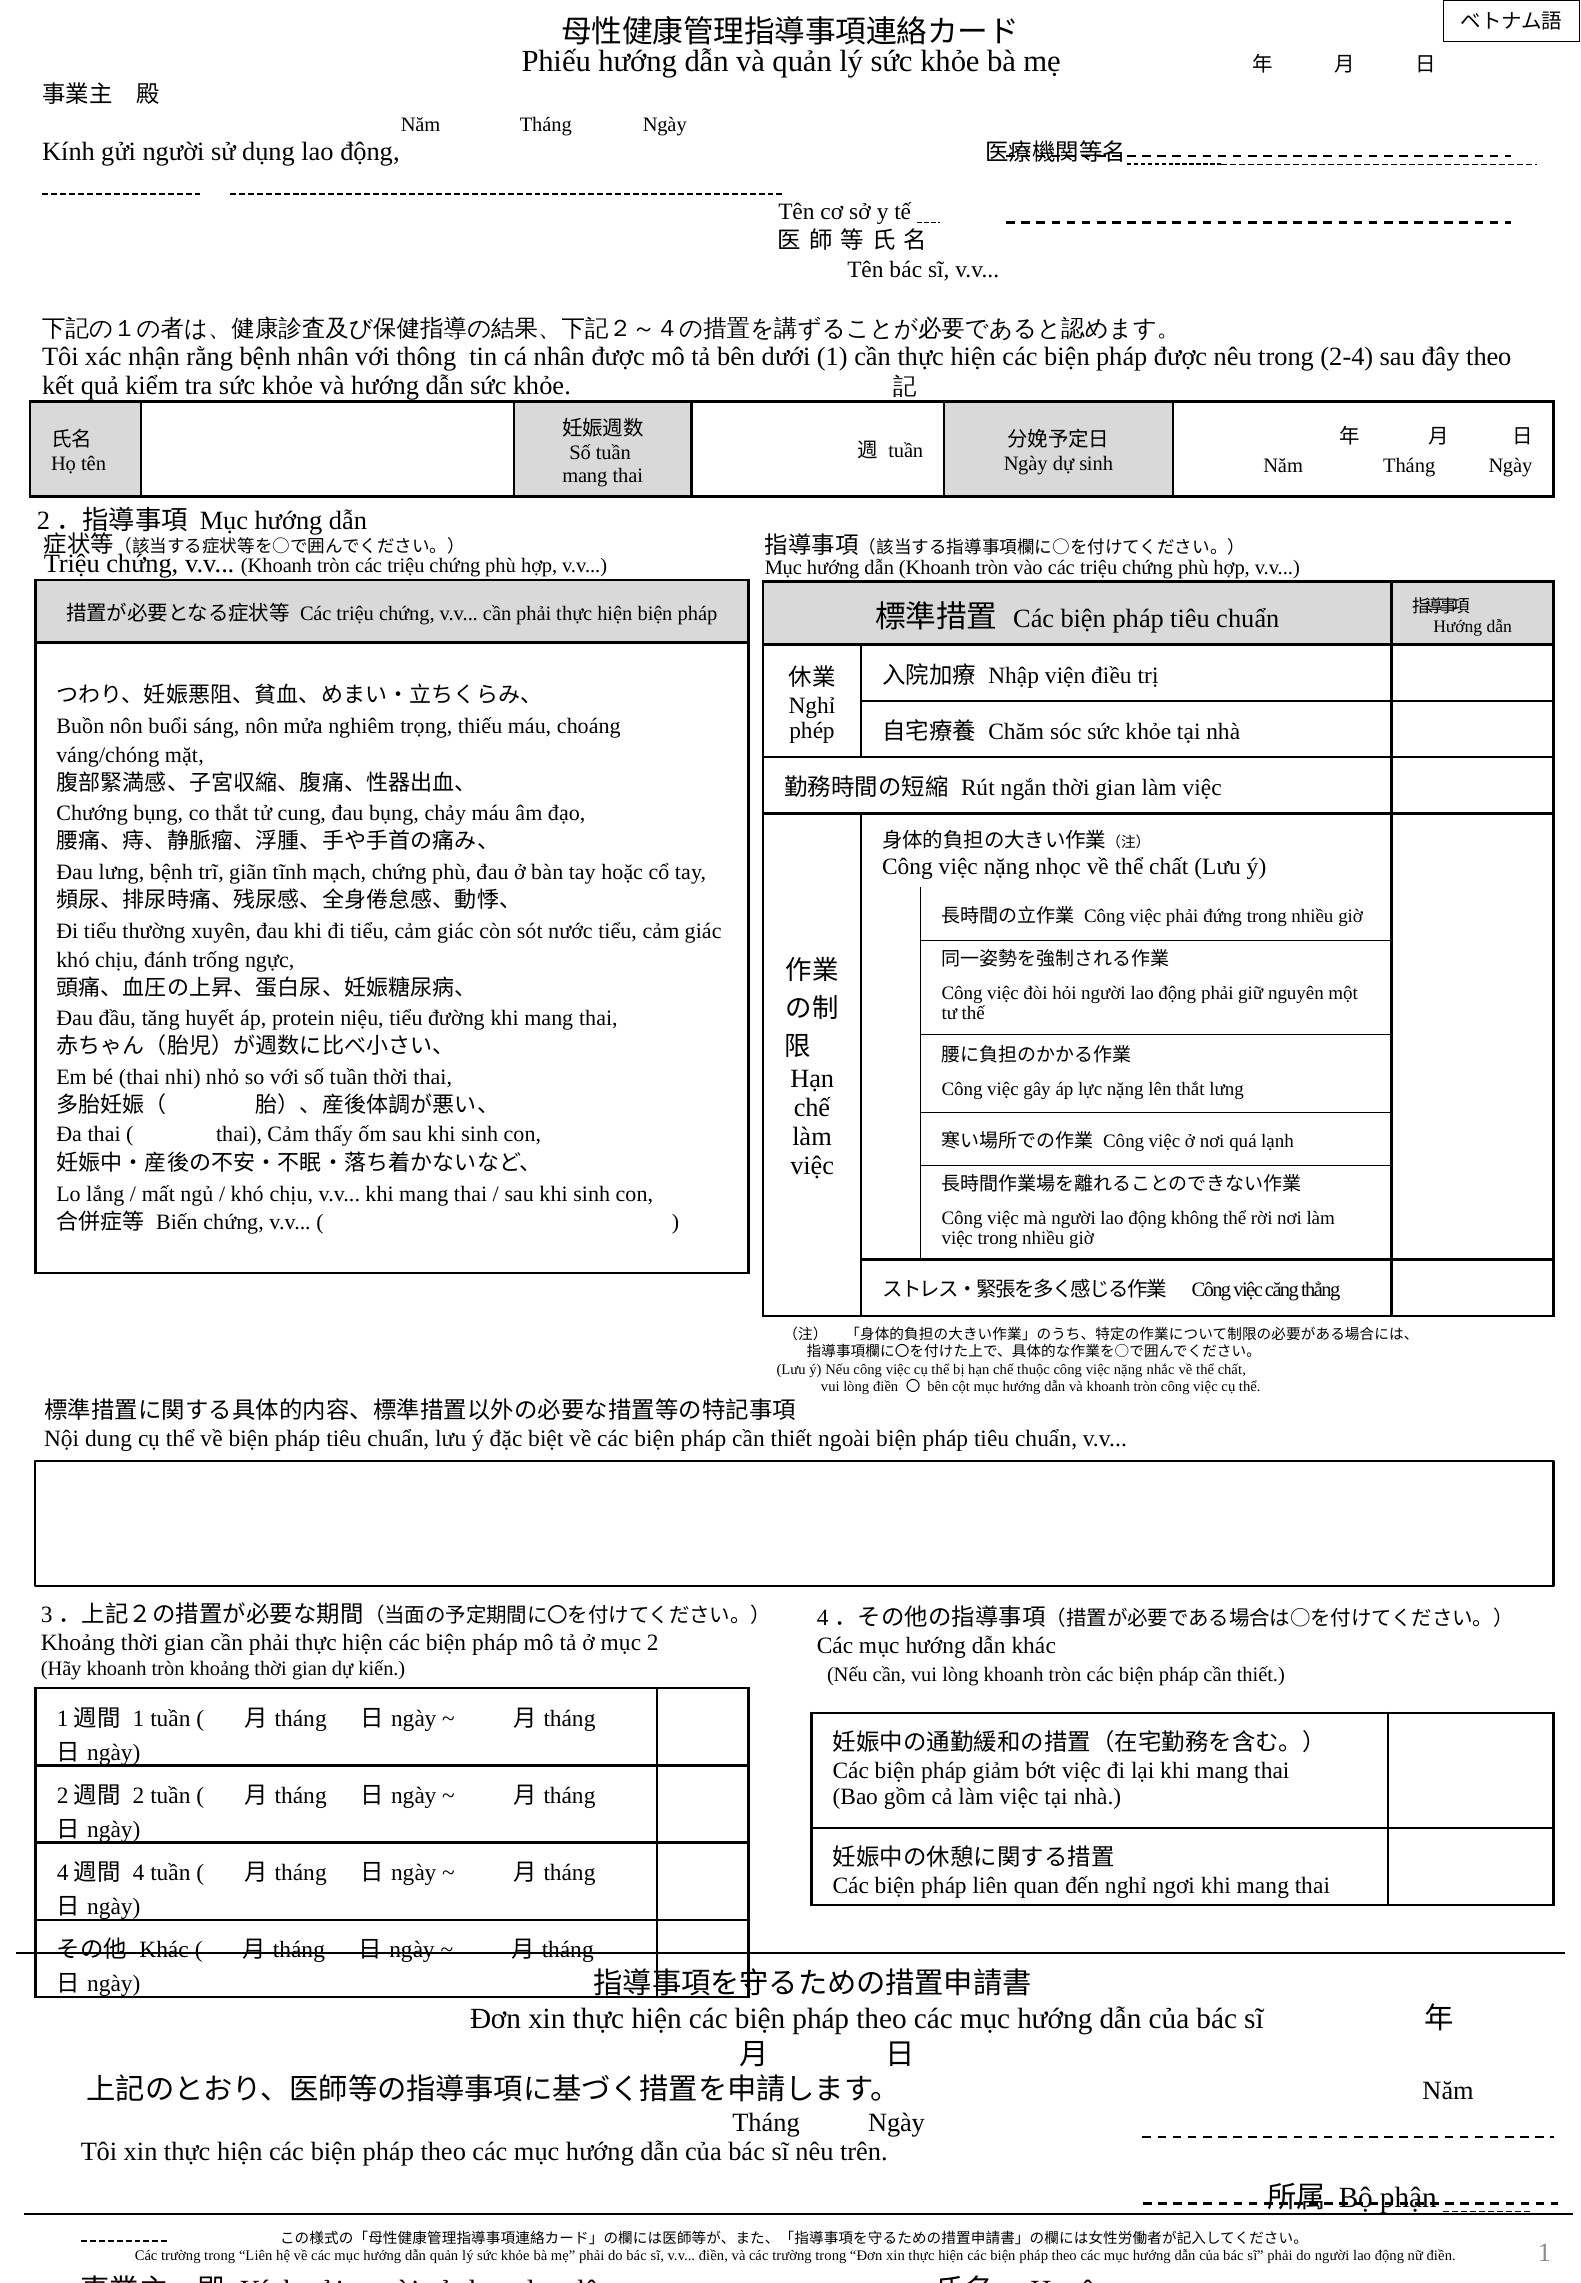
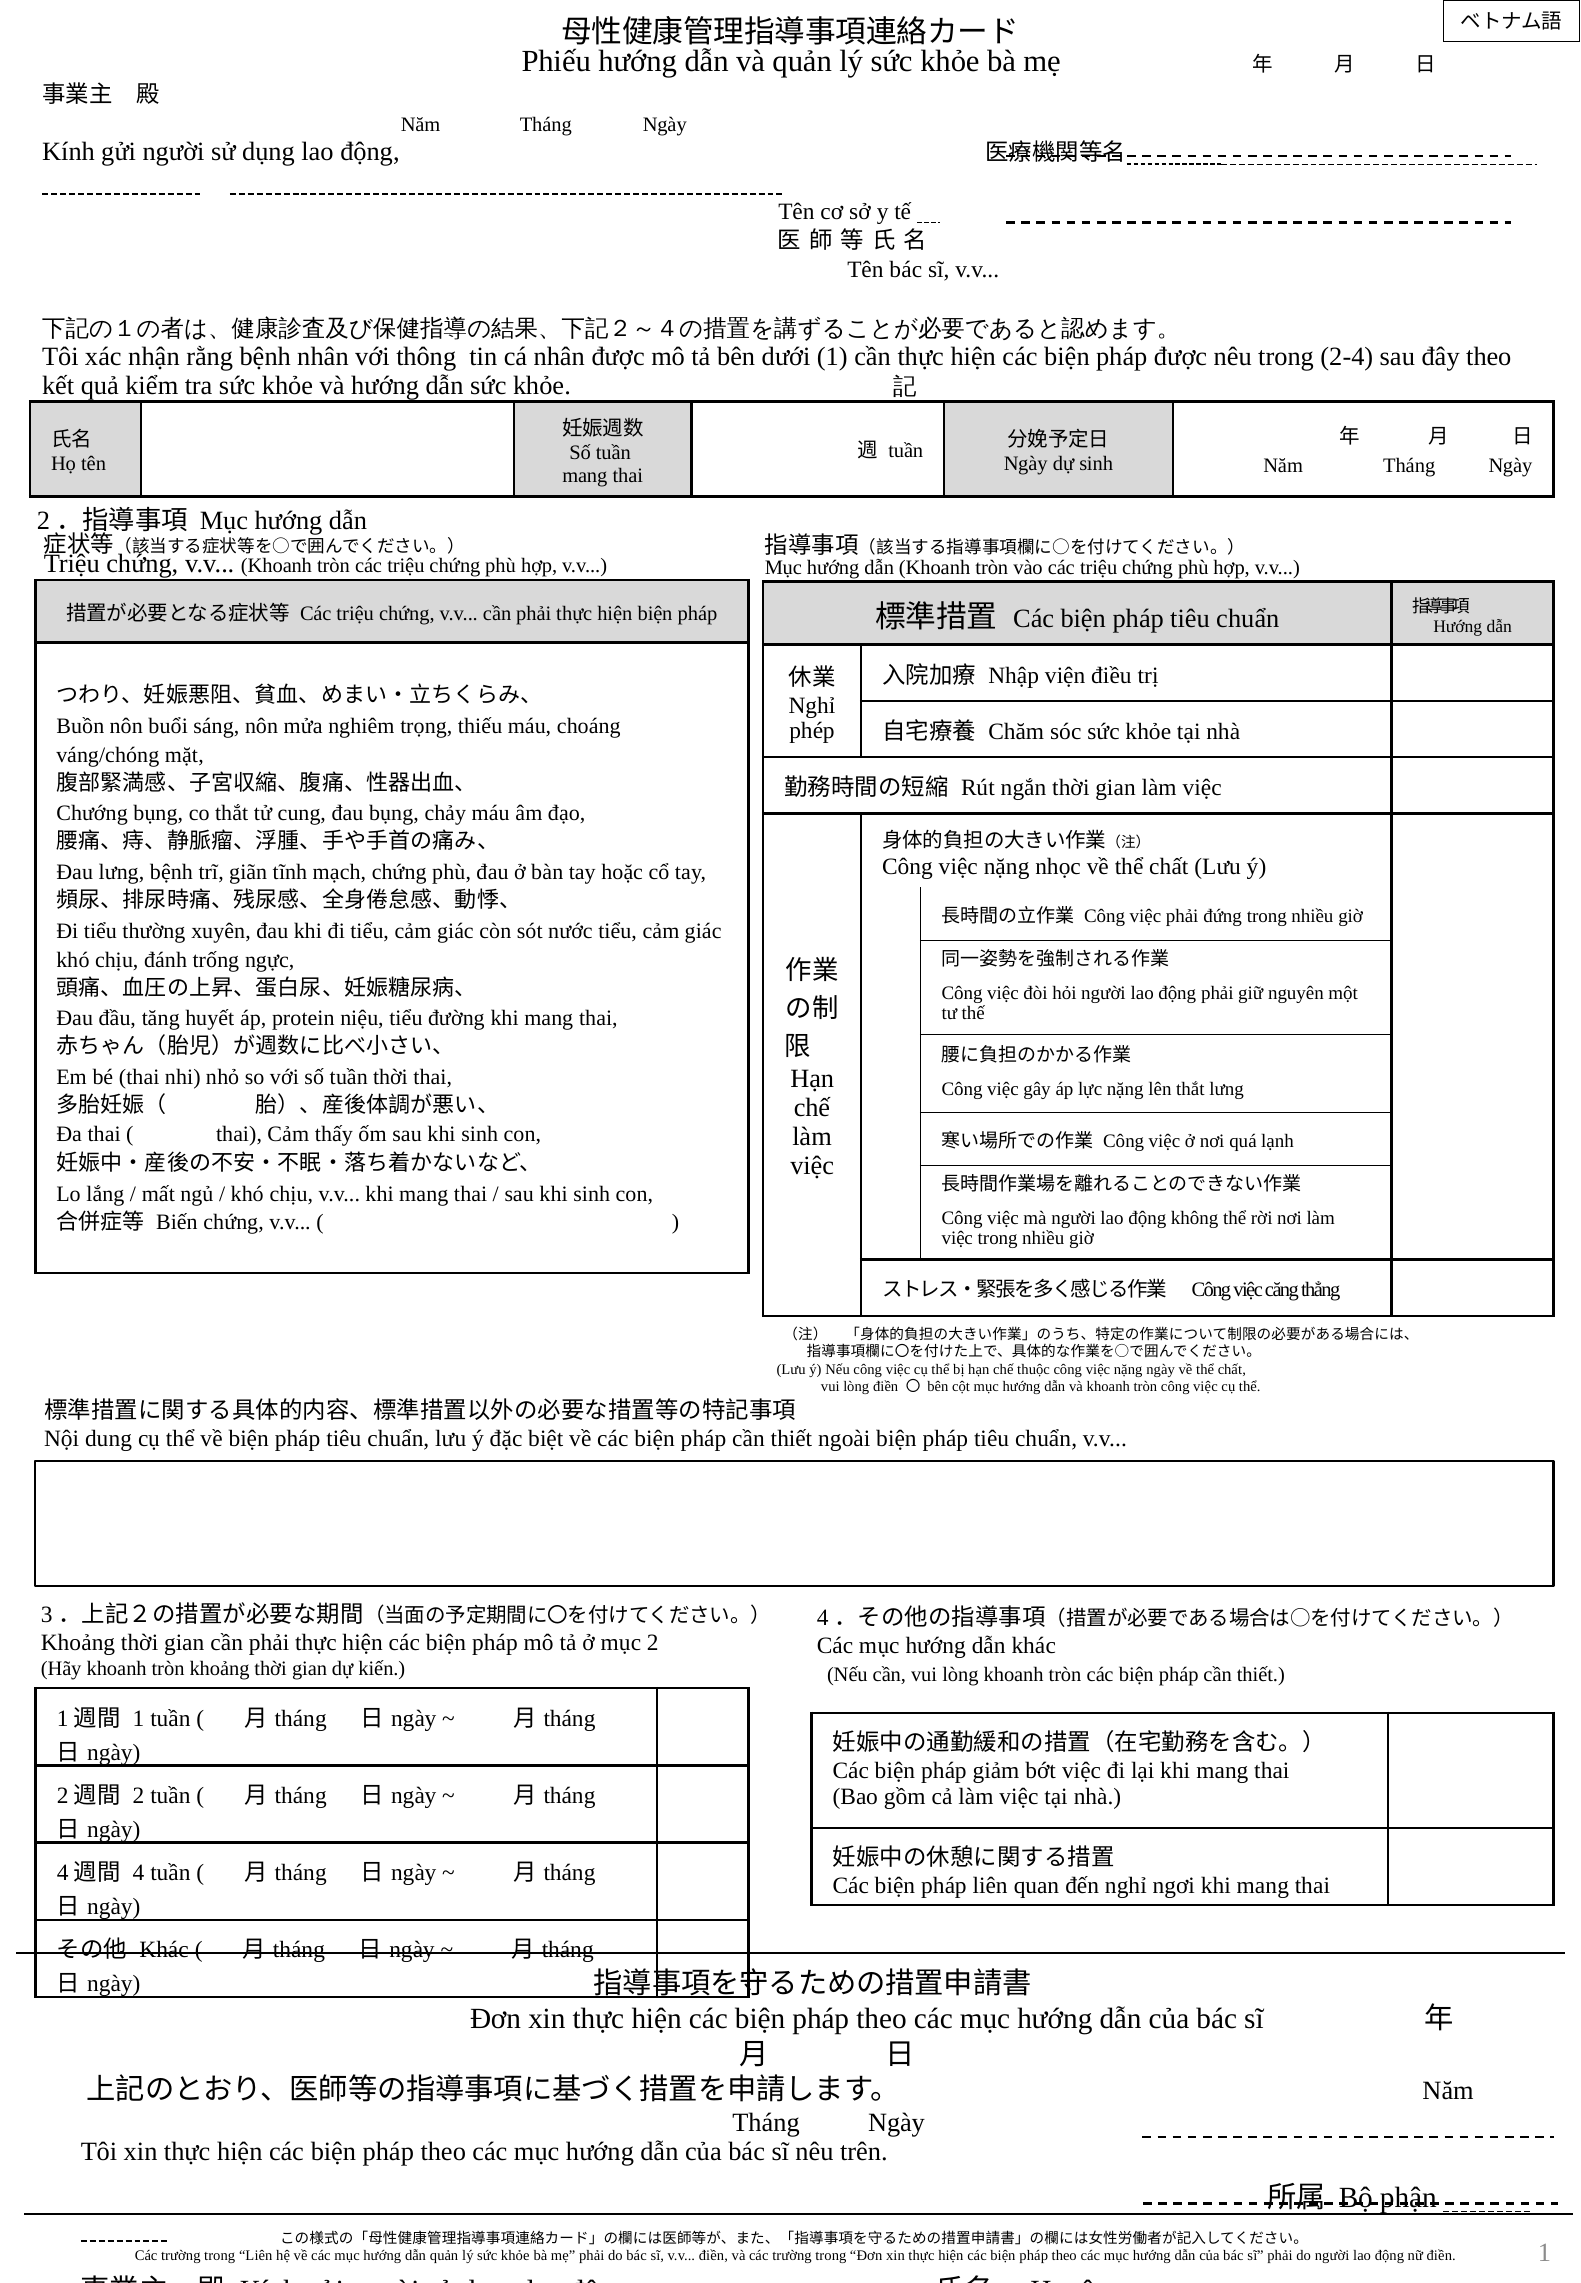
nặng nhắc: nhắc -> ngày (1161, 1370)
